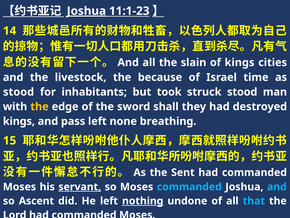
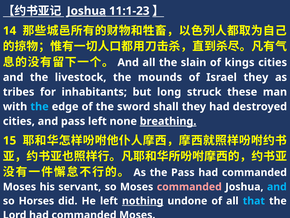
because: because -> mounds (160, 77)
Israel time: time -> they (256, 77)
stood: stood -> tribes (19, 92)
took: took -> long (169, 92)
struck stood: stood -> these (242, 92)
the colour: yellow -> light blue (40, 106)
kings: kings -> cities (19, 121)
breathing underline: none -> present (168, 121)
the Sent: Sent -> Pass (183, 172)
servant underline: present -> none (80, 186)
commanded colour: light blue -> pink (189, 186)
Ascent: Ascent -> Horses (36, 200)
